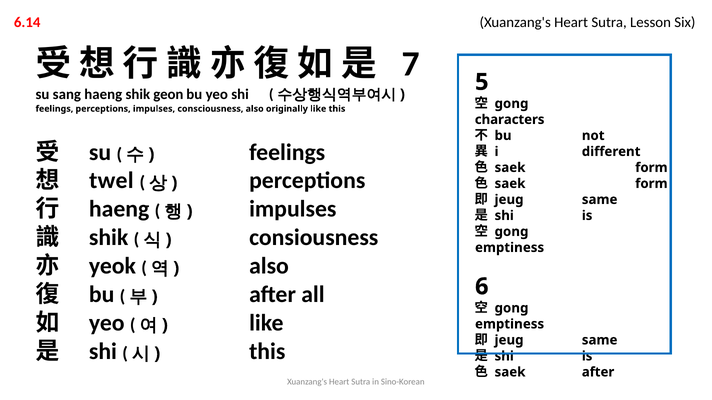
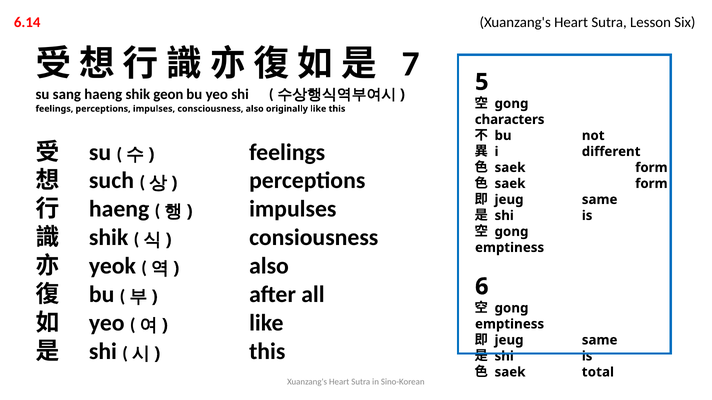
twel: twel -> such (111, 181)
saek after: after -> total (598, 372)
